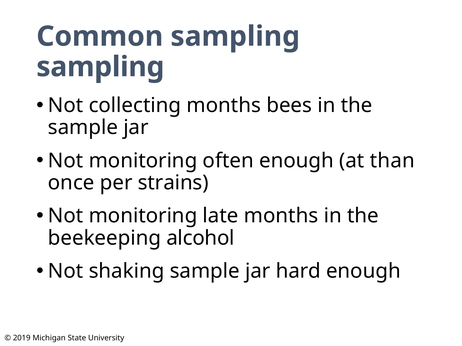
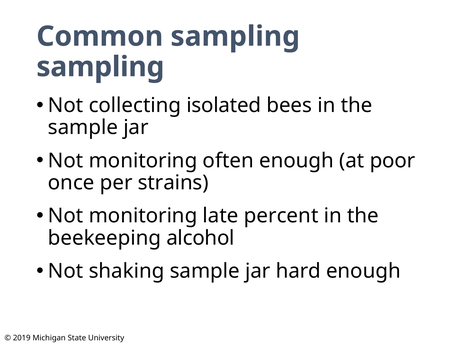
collecting months: months -> isolated (224, 106)
than: than -> poor (393, 161)
late months: months -> percent (281, 216)
